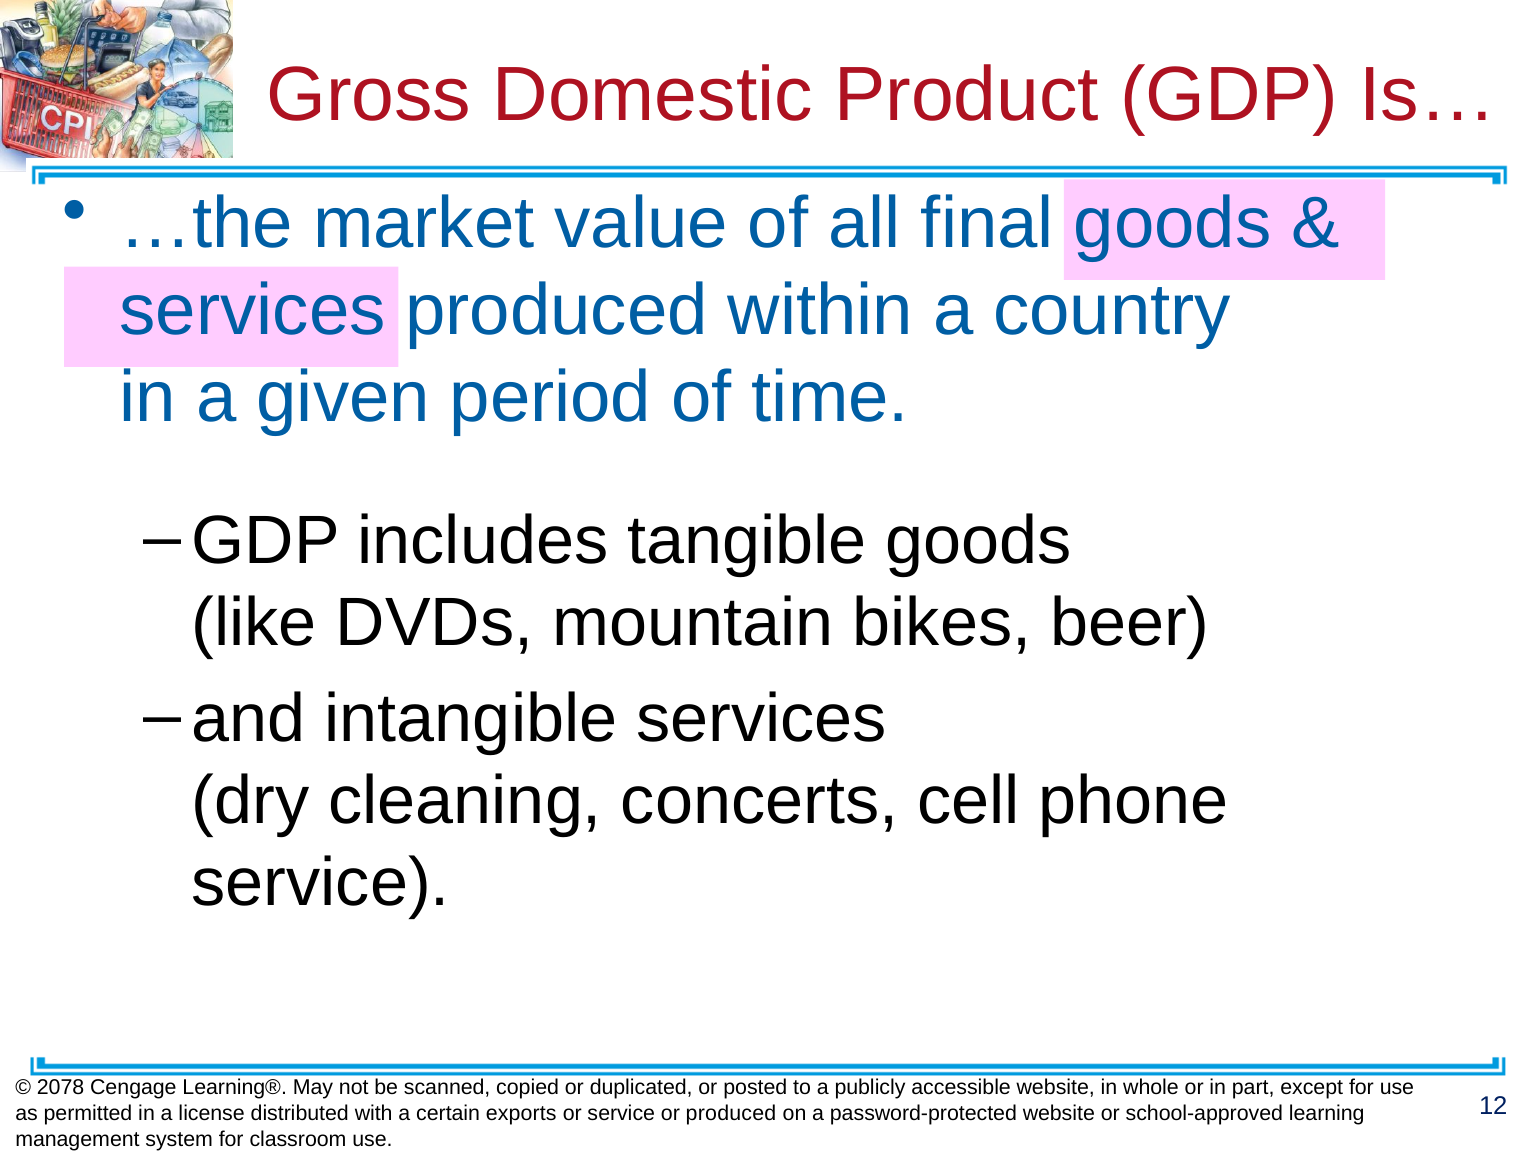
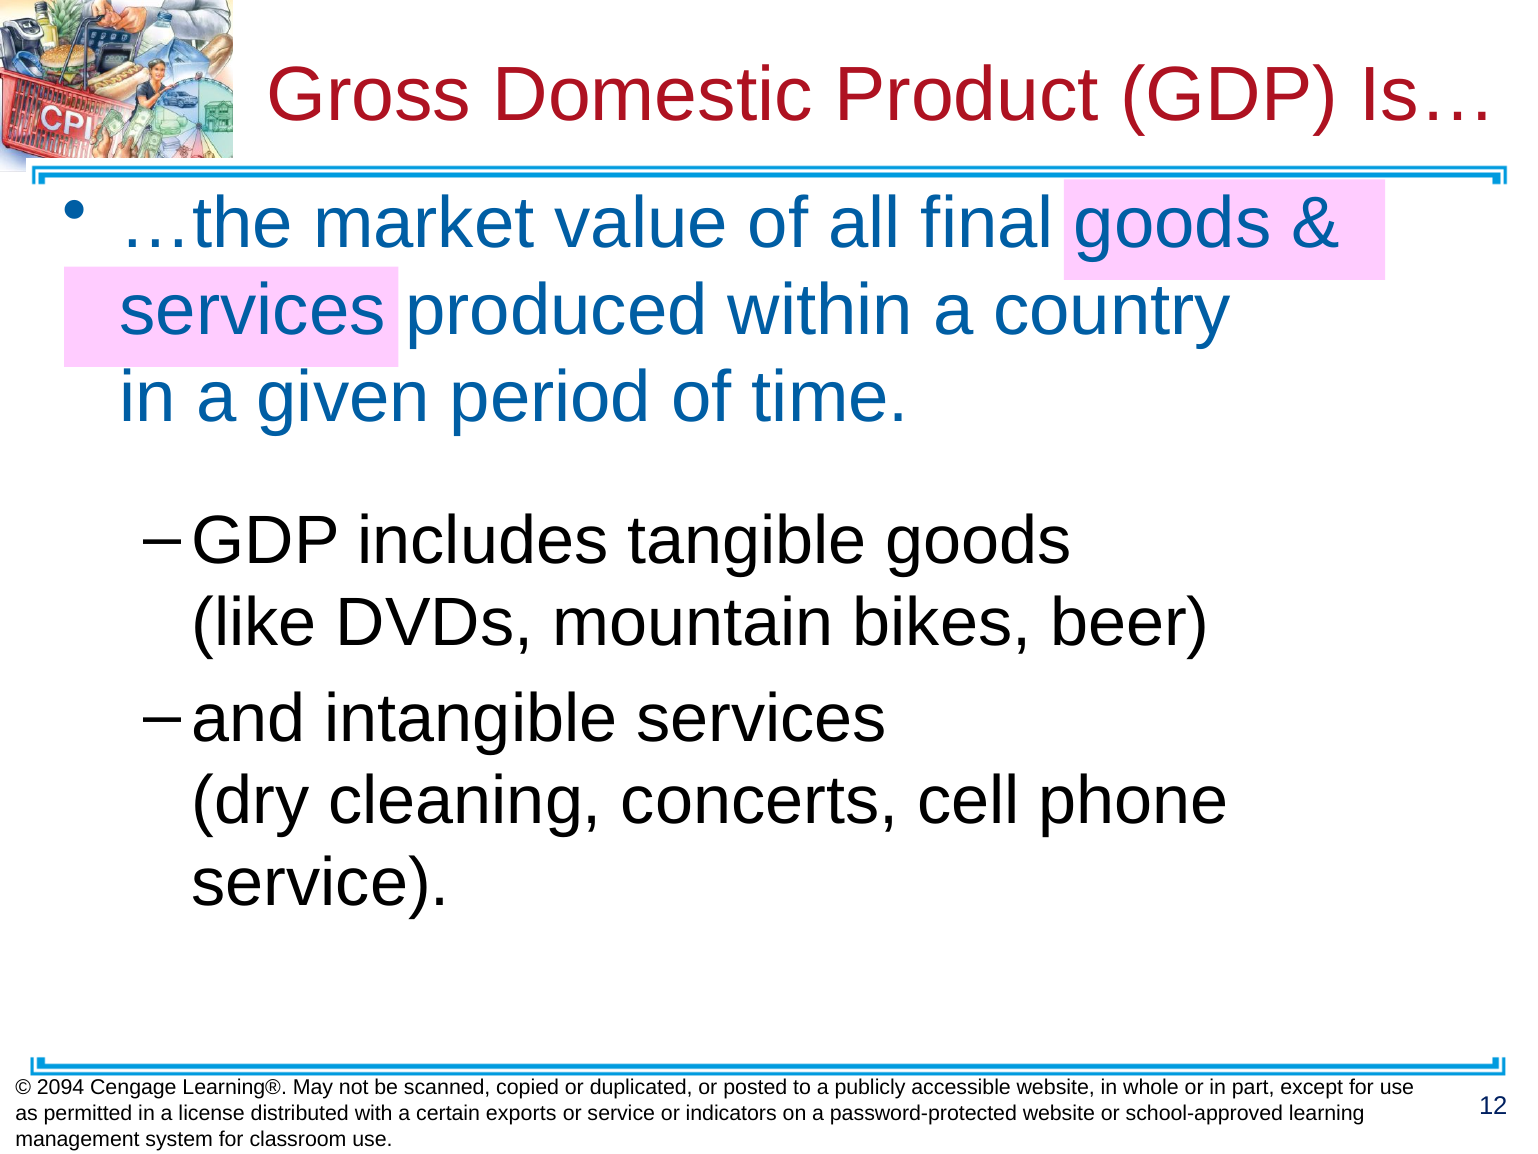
2078: 2078 -> 2094 (61, 1087)
or produced: produced -> indicators (731, 1113)
